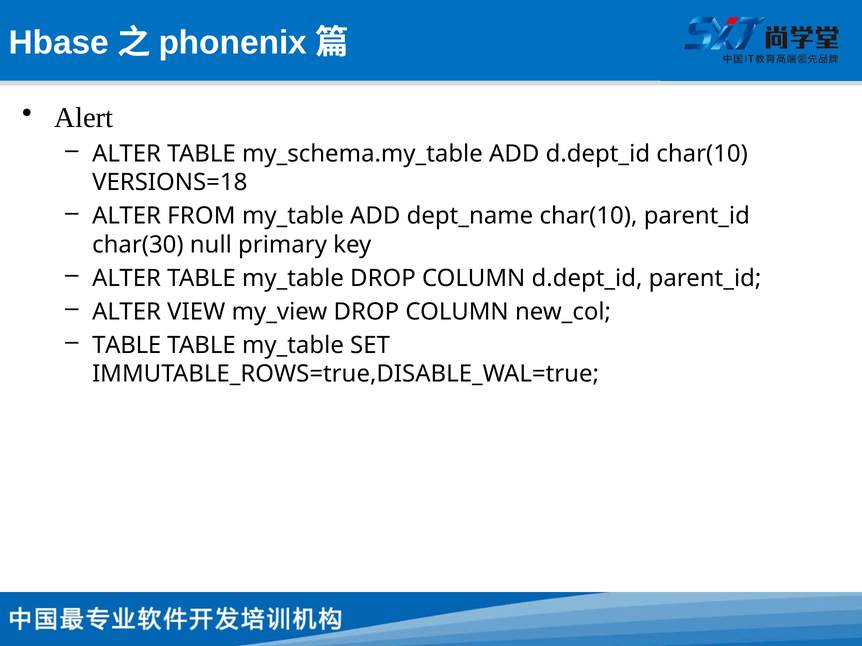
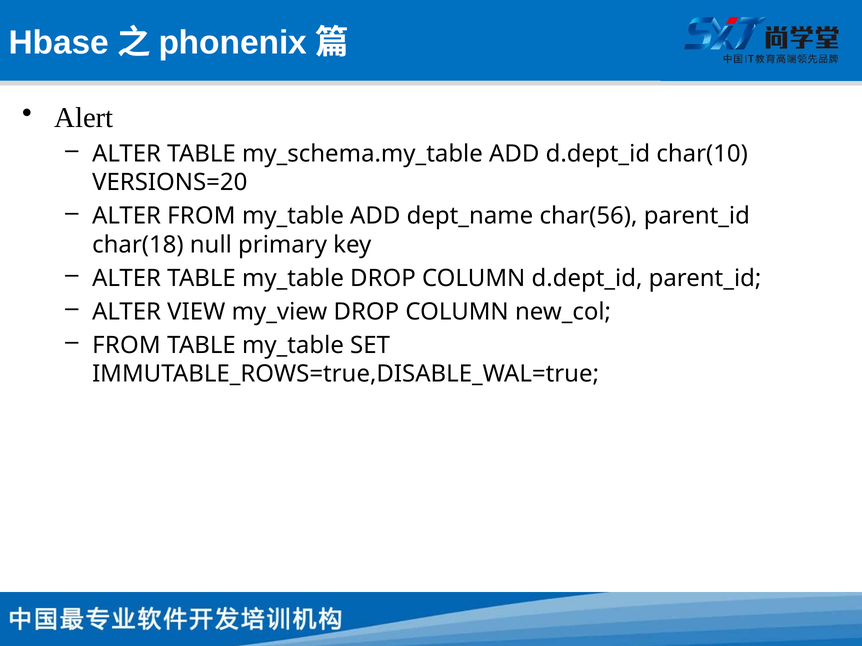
VERSIONS=18: VERSIONS=18 -> VERSIONS=20 (170, 183)
dept_name char(10: char(10 -> char(56 (588, 216)
char(30: char(30 -> char(18 (138, 245)
TABLE: TABLE -> FROM (126, 346)
